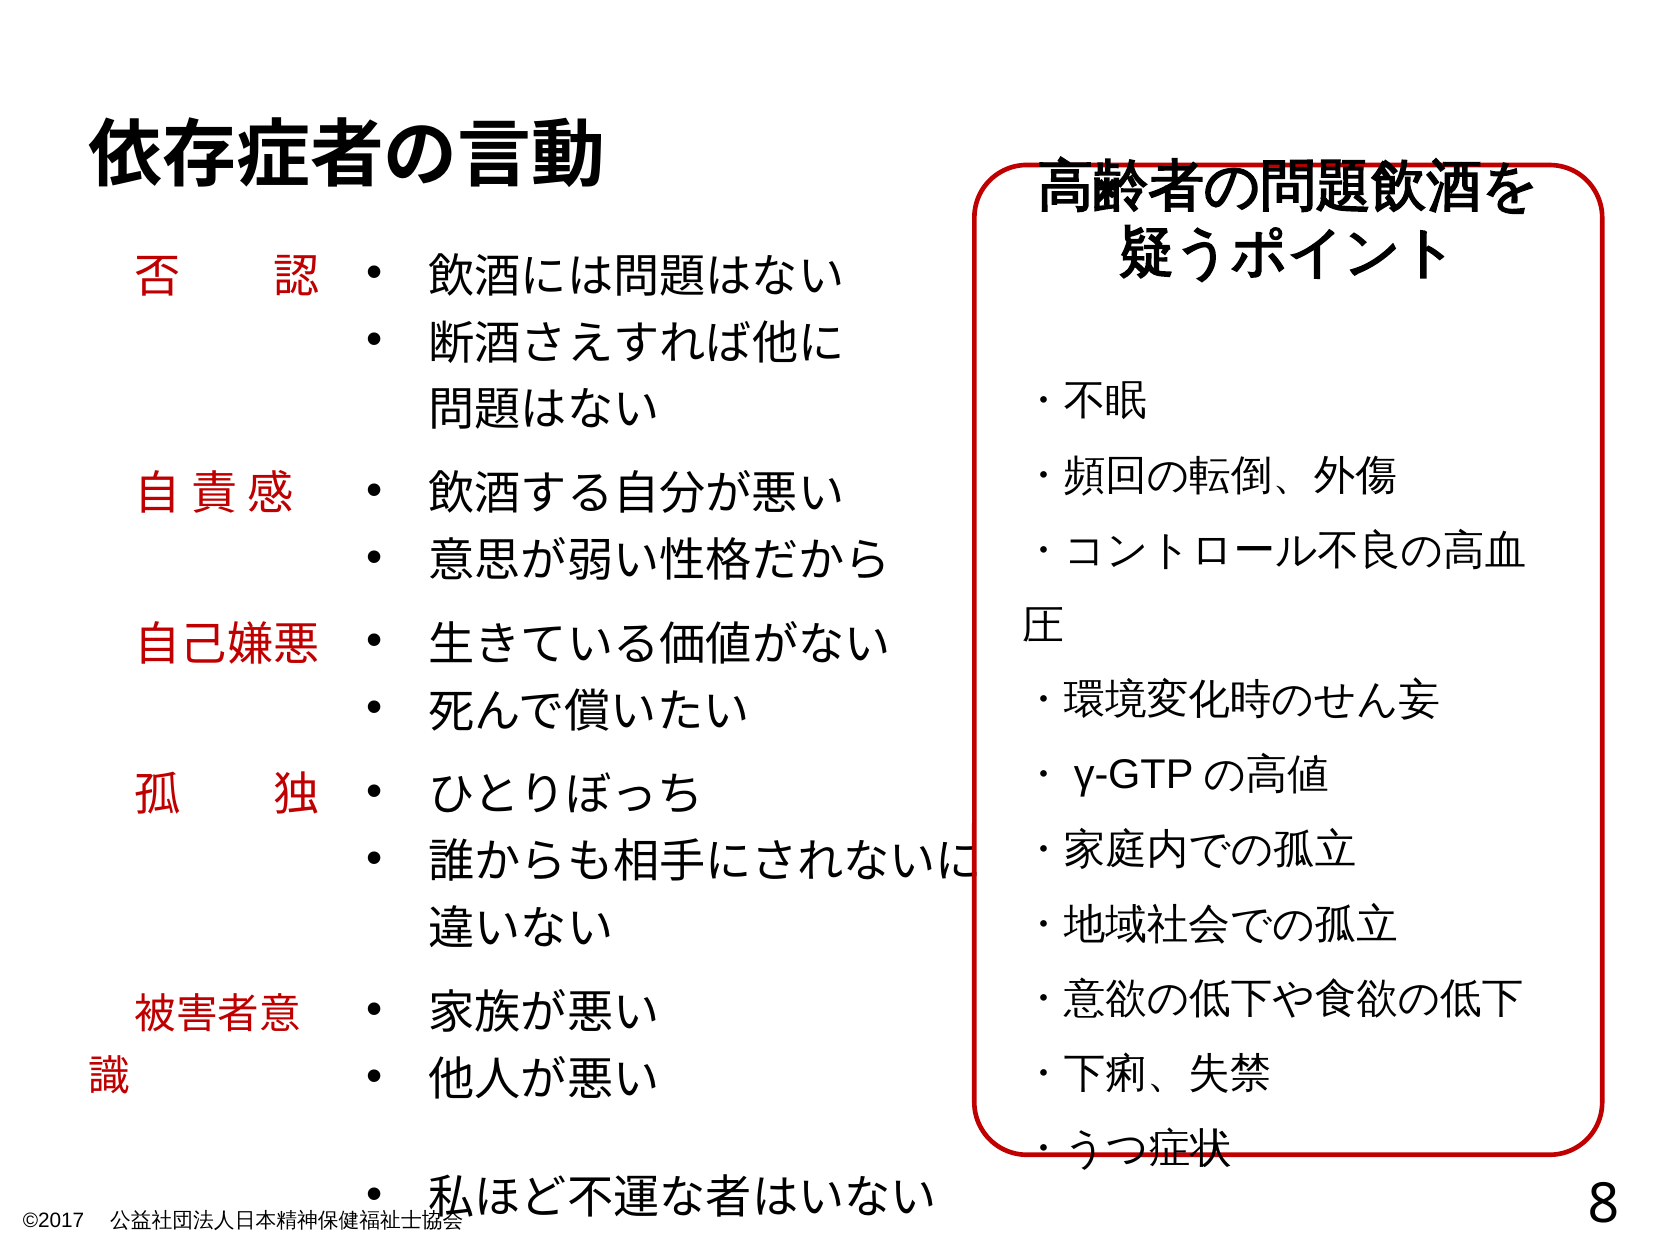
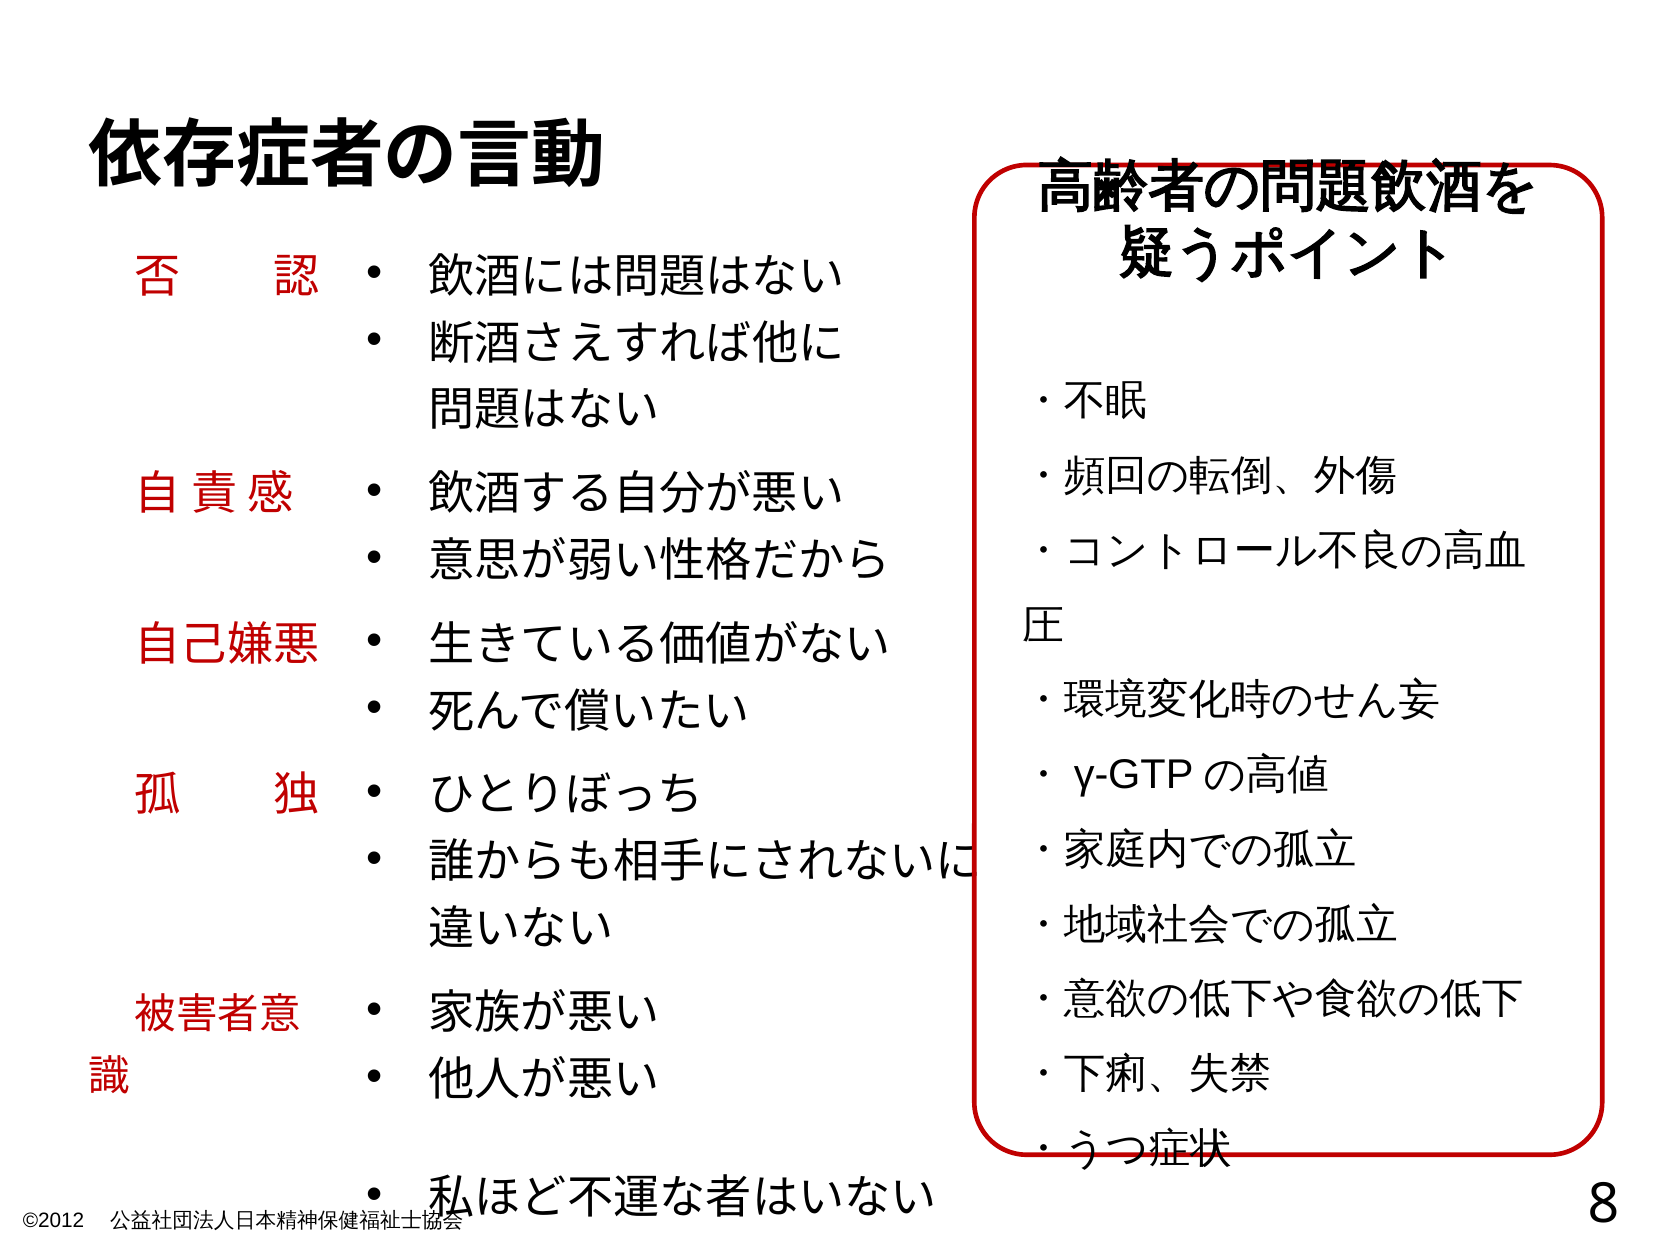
©2017: ©2017 -> ©2012 (54, 1220)
